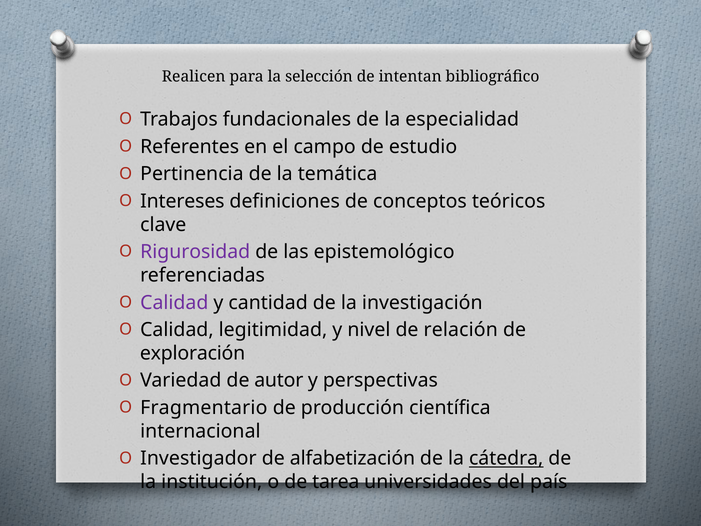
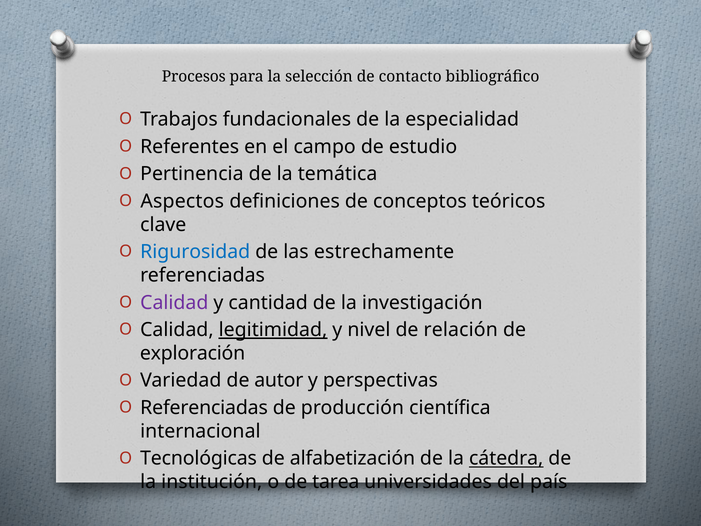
Realicen: Realicen -> Procesos (194, 77)
intentan: intentan -> contacto (410, 77)
Intereses: Intereses -> Aspectos (182, 201)
Rigurosidad colour: purple -> blue (195, 252)
epistemológico: epistemológico -> estrechamente (384, 252)
legitimidad underline: none -> present (273, 330)
O Fragmentario: Fragmentario -> Referenciadas (204, 408)
Investigador: Investigador -> Tecnológicas (199, 458)
